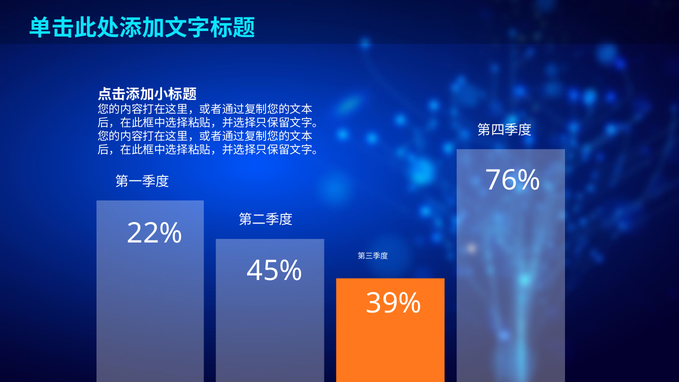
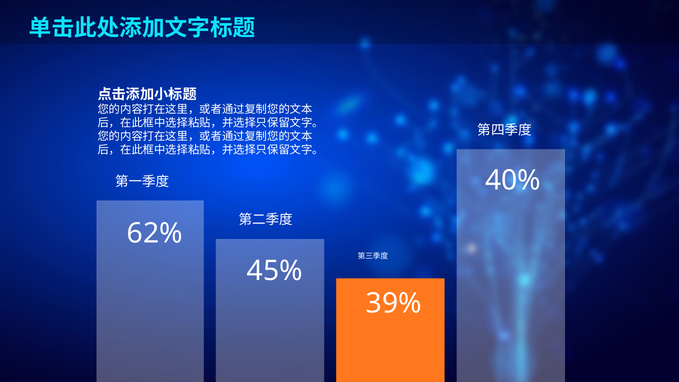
76%: 76% -> 40% (513, 181)
22%: 22% -> 62% (155, 233)
